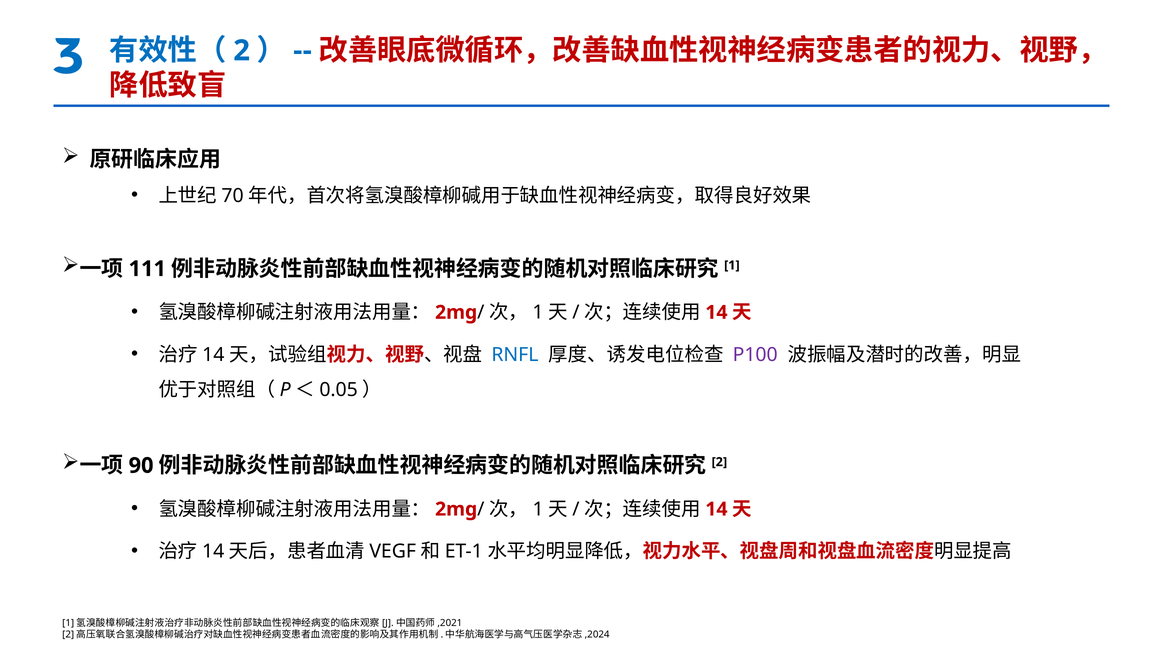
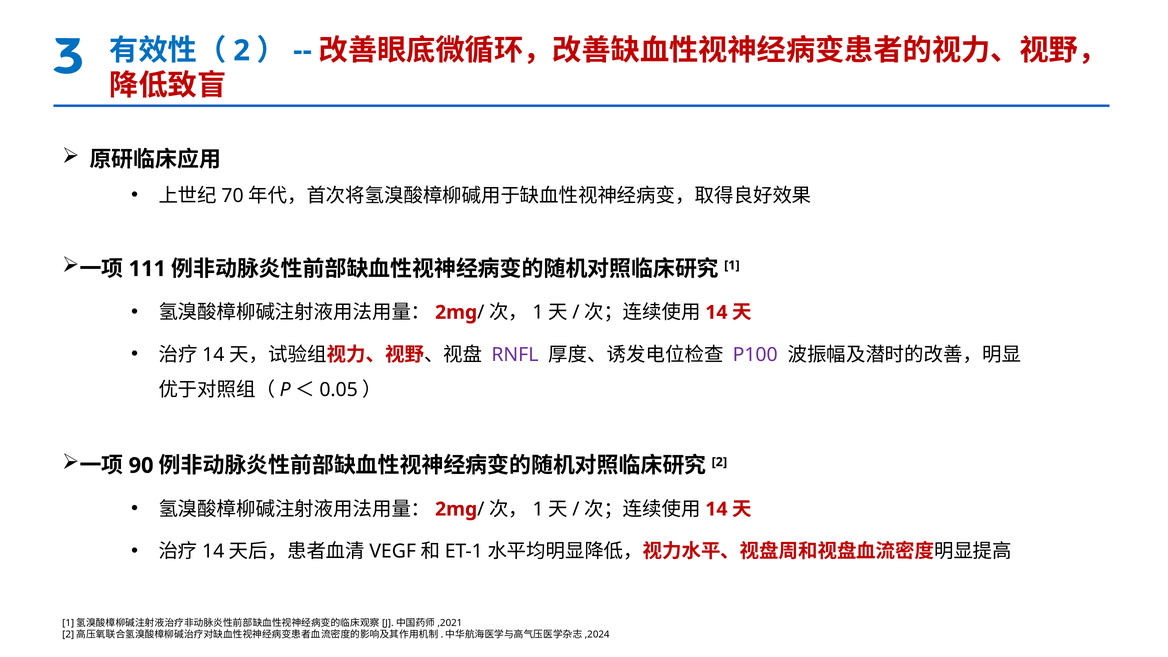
RNFL colour: blue -> purple (515, 355)
